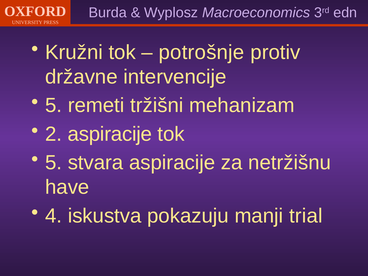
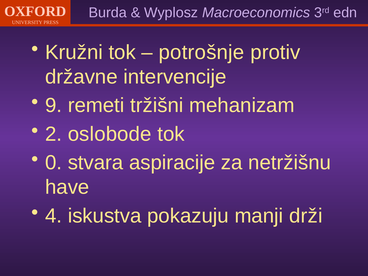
5: 5 -> 9 (54, 105)
2 aspiracije: aspiracije -> oslobode (110, 134)
5: 5 -> 0 (54, 163)
trial: trial -> drži (306, 216)
